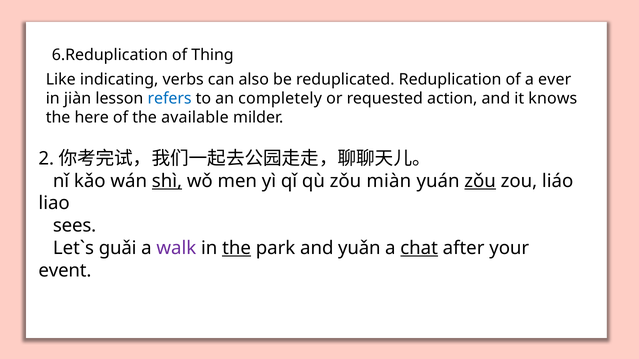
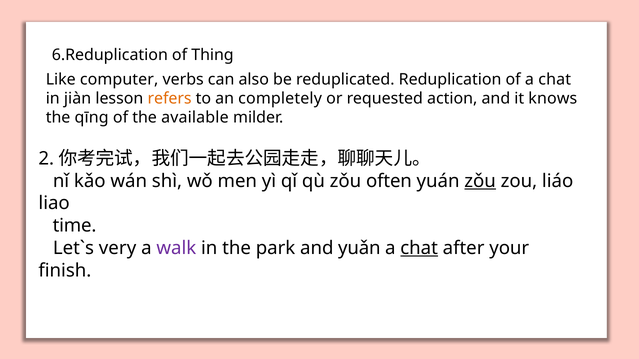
indicating: indicating -> computer (119, 79)
of a ever: ever -> chat (555, 79)
refers colour: blue -> orange (170, 99)
here: here -> qīng (92, 118)
shì underline: present -> none (167, 181)
miàn: miàn -> often (389, 181)
sees: sees -> time (75, 226)
guǎi: guǎi -> very (118, 248)
the underline: present -> none (237, 248)
event: event -> finish (65, 271)
